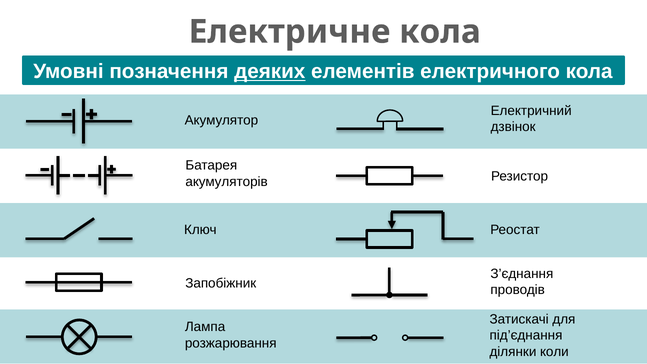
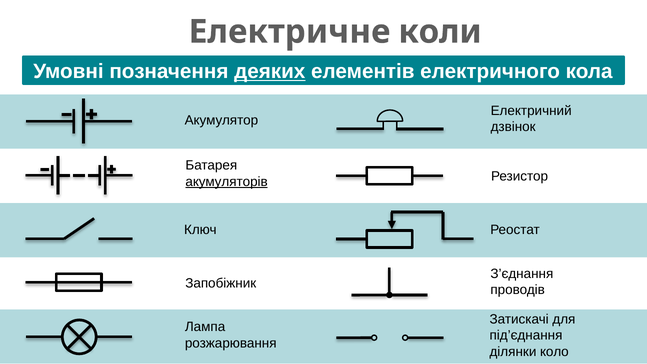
Електричне кола: кола -> коли (440, 32)
акумуляторів underline: none -> present (227, 182)
коли: коли -> коло (554, 352)
